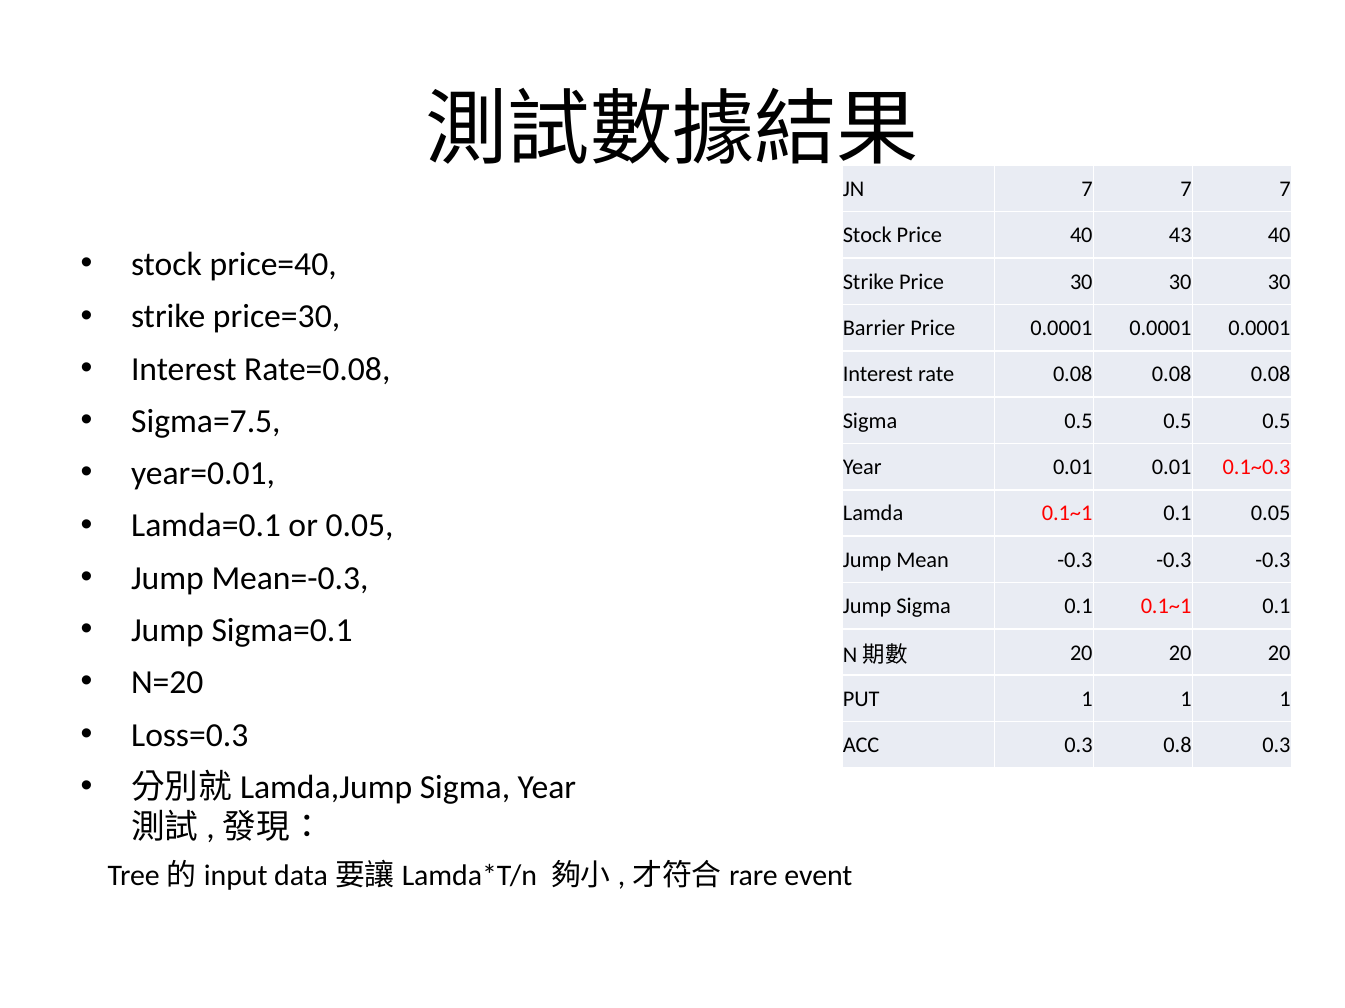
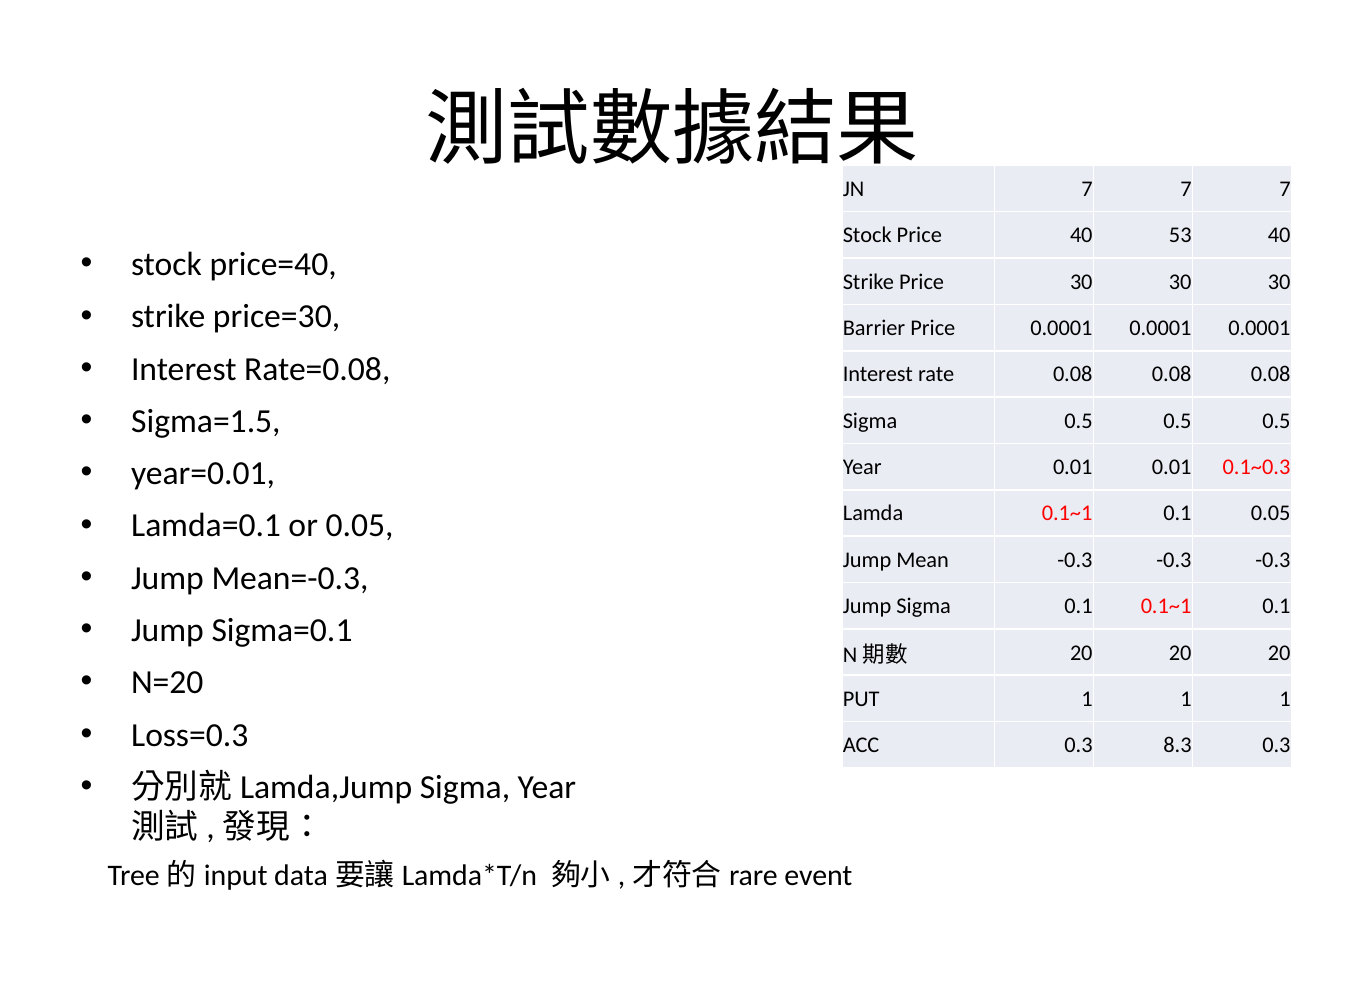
43: 43 -> 53 (1180, 236)
Sigma=7.5: Sigma=7.5 -> Sigma=1.5 (206, 422)
0.8: 0.8 -> 8.3 (1178, 746)
